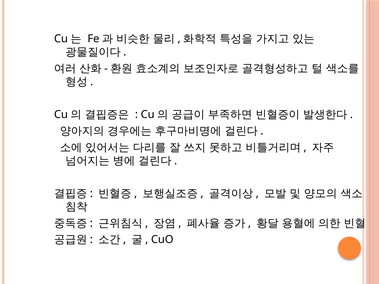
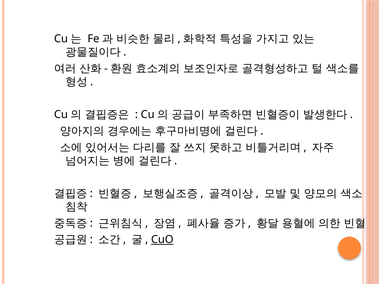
CuO underline: none -> present (162, 240)
